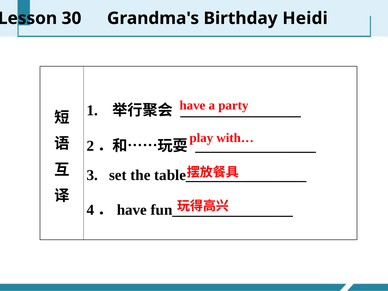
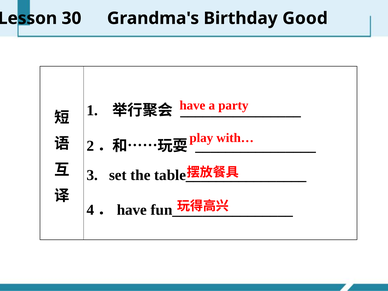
Heidi: Heidi -> Good (305, 18)
